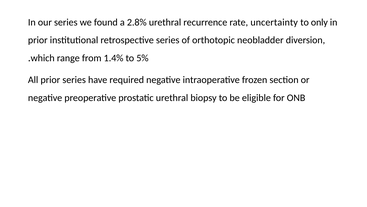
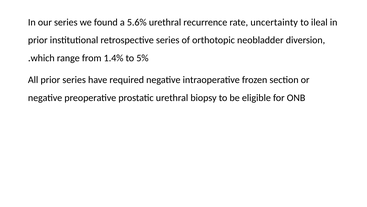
2.8%: 2.8% -> 5.6% (137, 22)
only: only -> ileal (319, 22)
